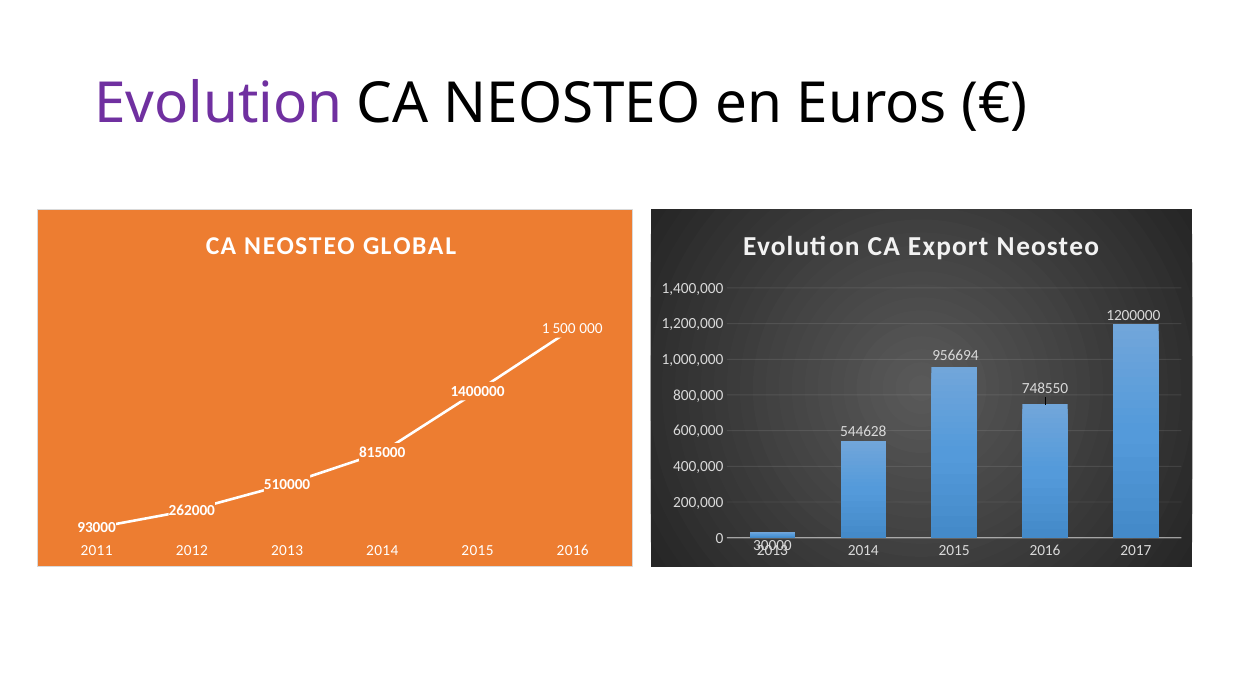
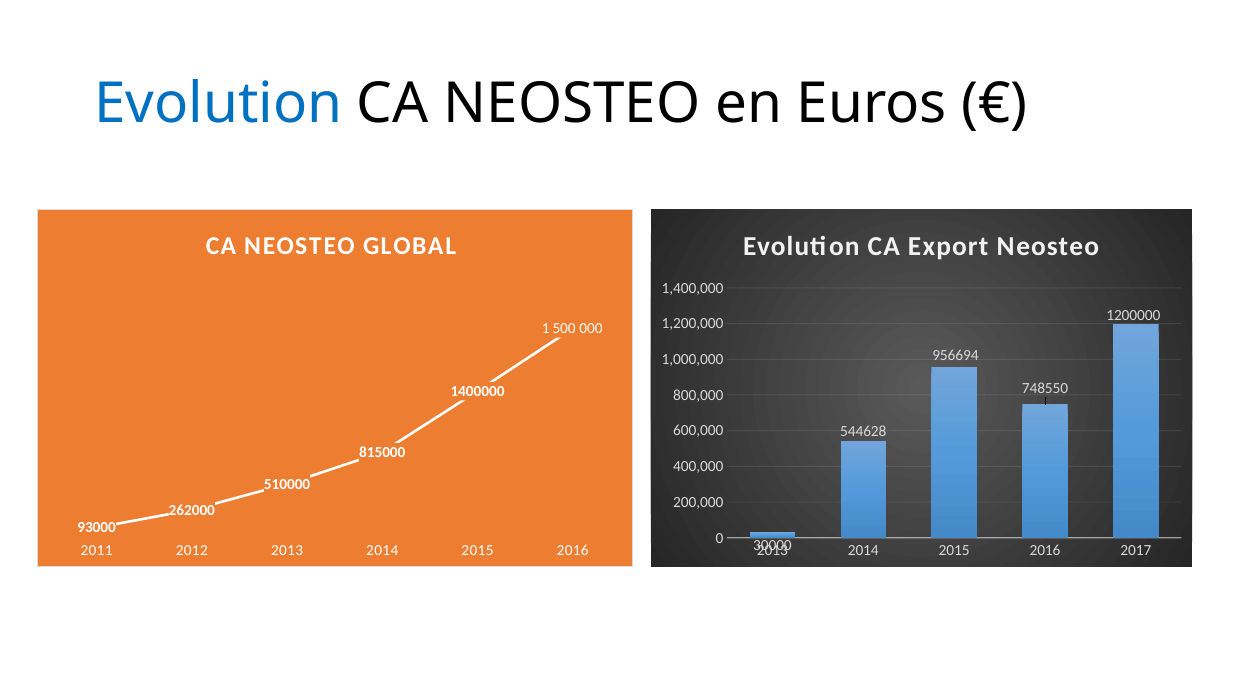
Evolution colour: purple -> blue (218, 104)
